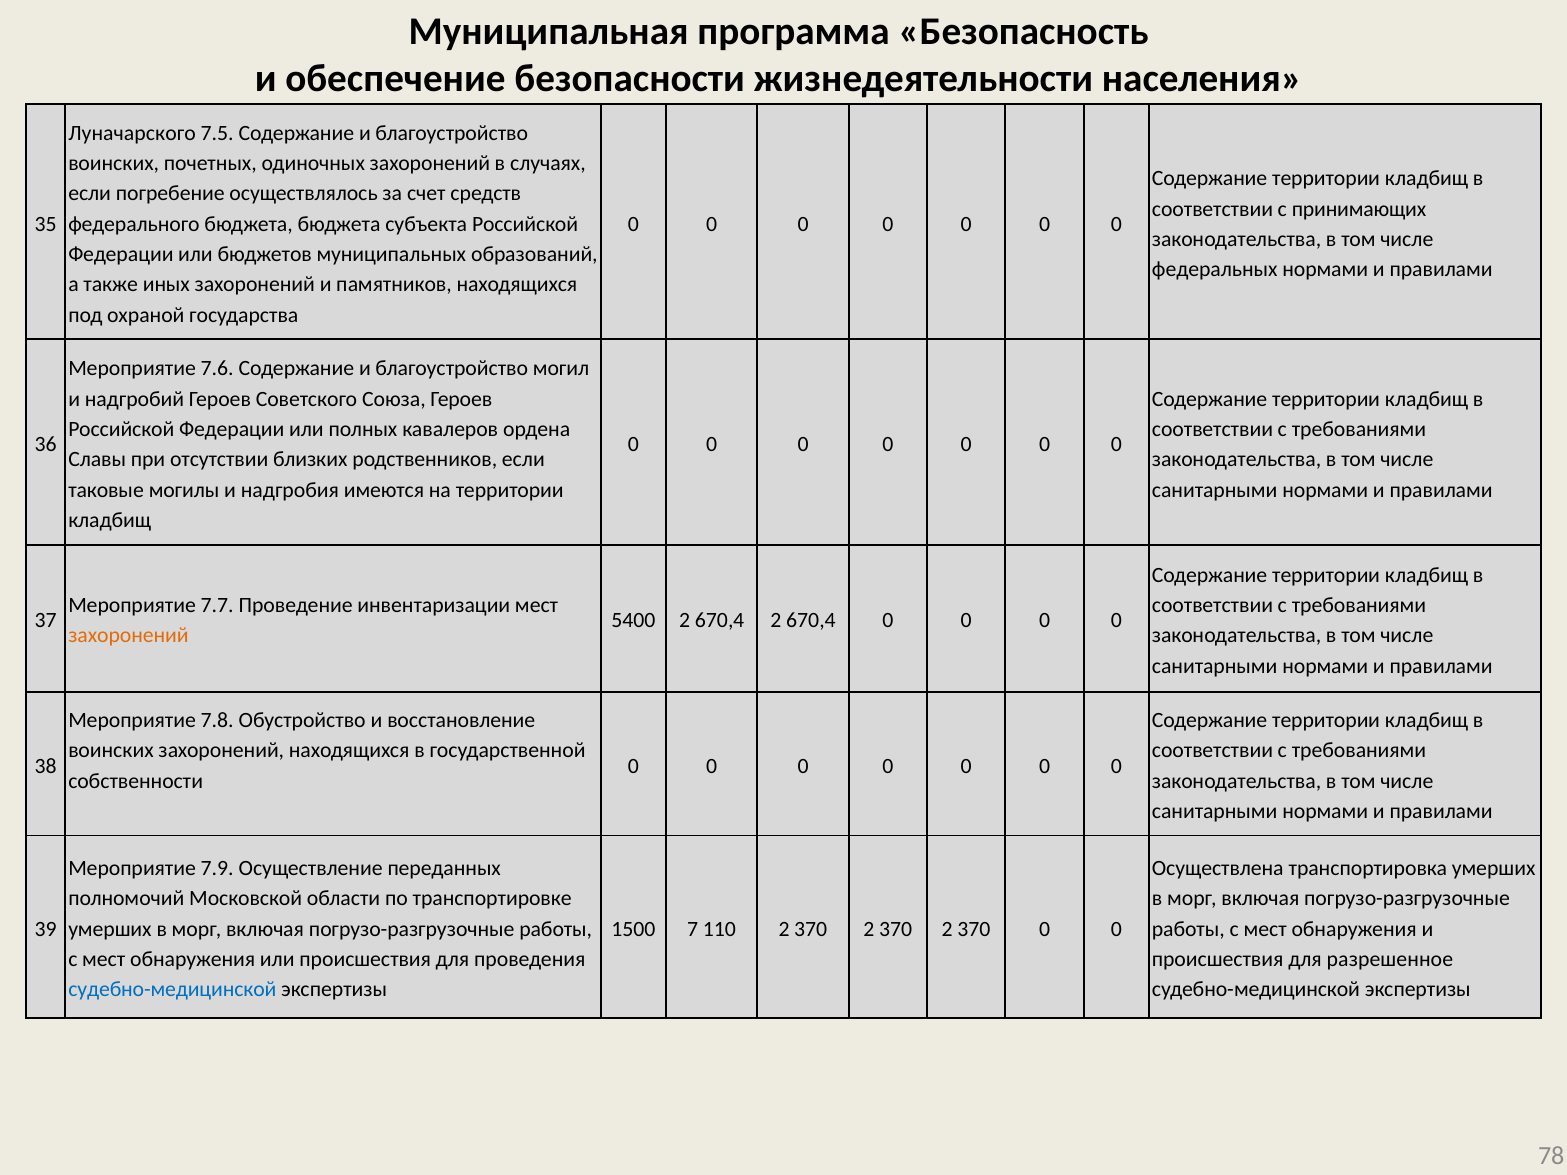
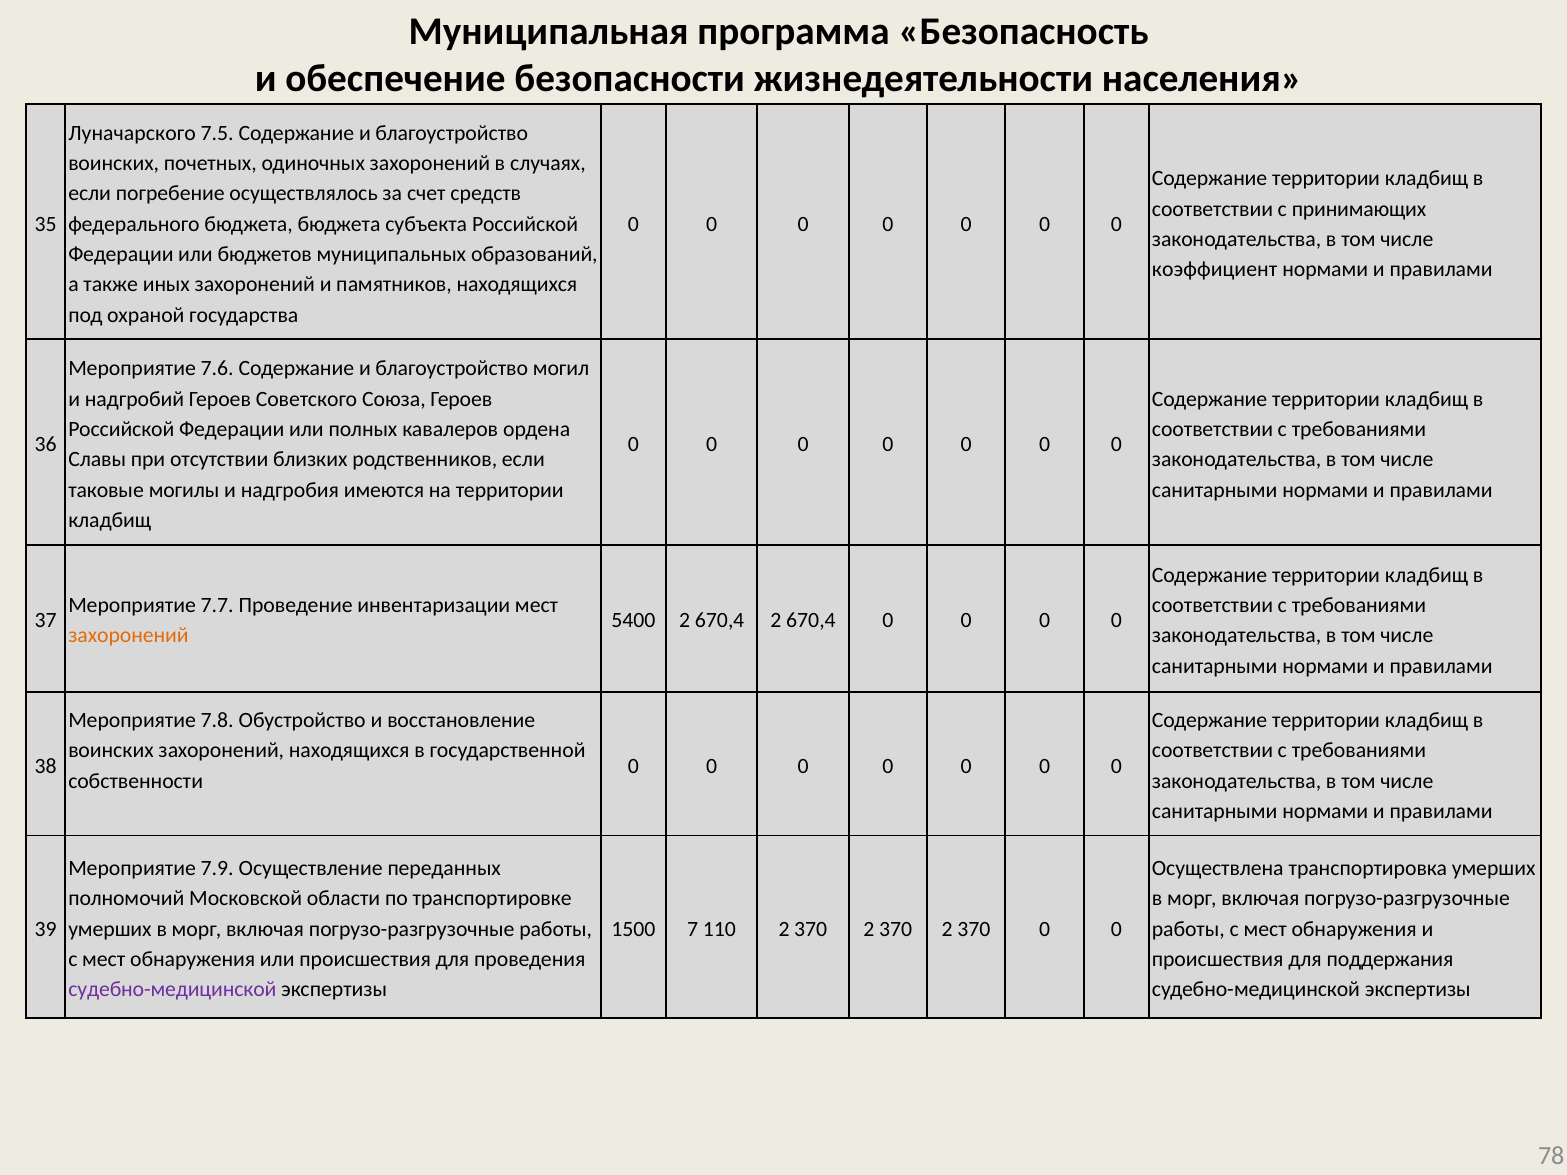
федеральных: федеральных -> коэффициент (1215, 270)
разрешенное: разрешенное -> поддержания (1390, 960)
судебно-медицинской colour: blue -> purple (172, 990)
